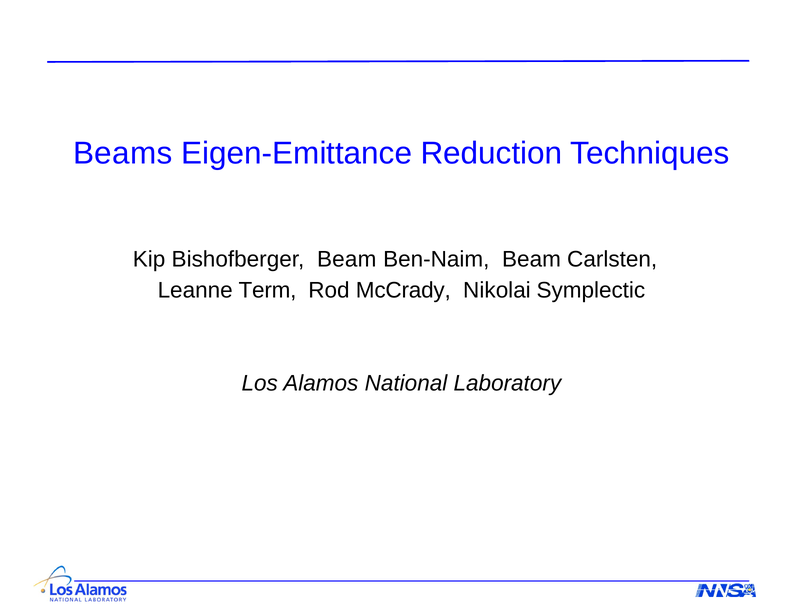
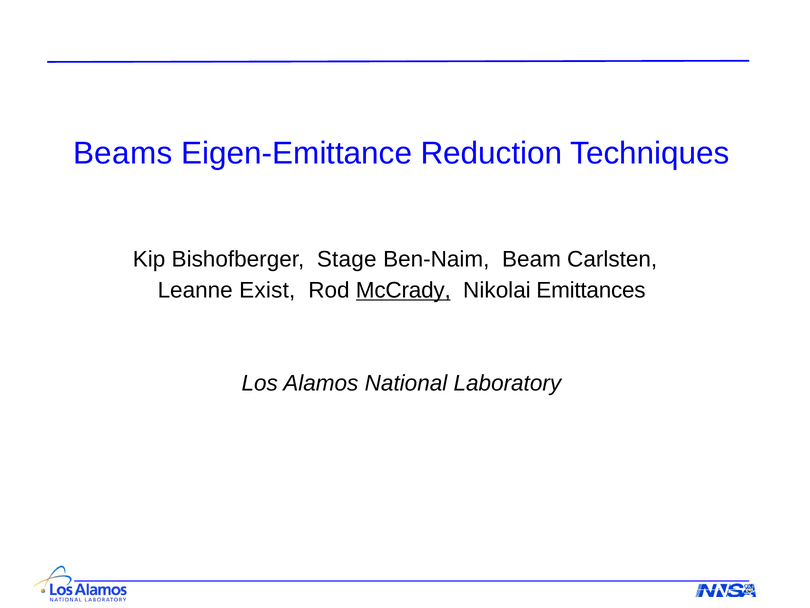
Bishofberger Beam: Beam -> Stage (347, 259)
Term: Term -> Exist (267, 290)
McCrady underline: none -> present (403, 290)
Symplectic: Symplectic -> Emittances (591, 290)
